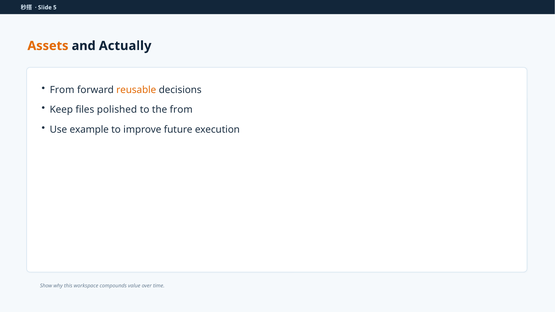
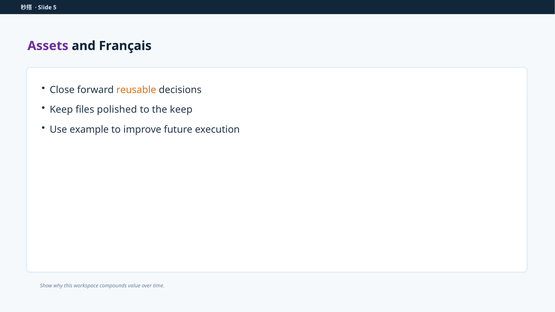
Assets colour: orange -> purple (48, 46)
Actually: Actually -> Français (125, 46)
From: From -> Close (62, 90)
the from: from -> keep (181, 110)
